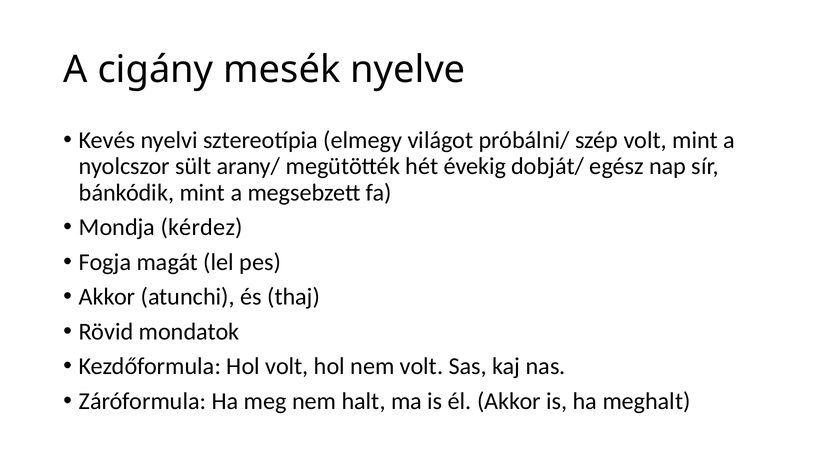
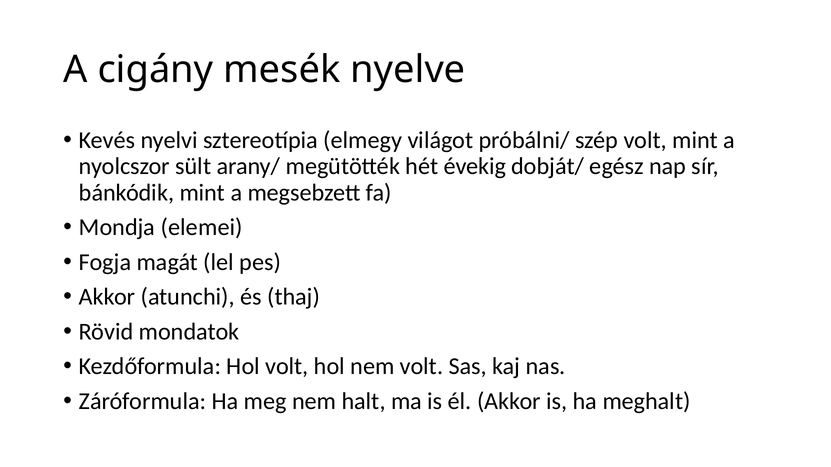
kérdez: kérdez -> elemei (202, 228)
